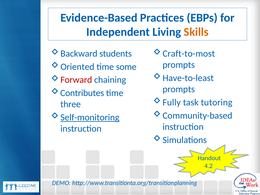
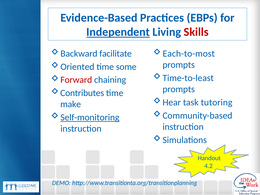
Independent underline: none -> present (118, 32)
Skills colour: orange -> red (196, 32)
students: students -> facilitate (116, 54)
Craft-to-most: Craft-to-most -> Each-to-most (189, 54)
Have-to-least: Have-to-least -> Time-to-least (188, 78)
Fully: Fully -> Hear (172, 102)
three: three -> make (71, 104)
